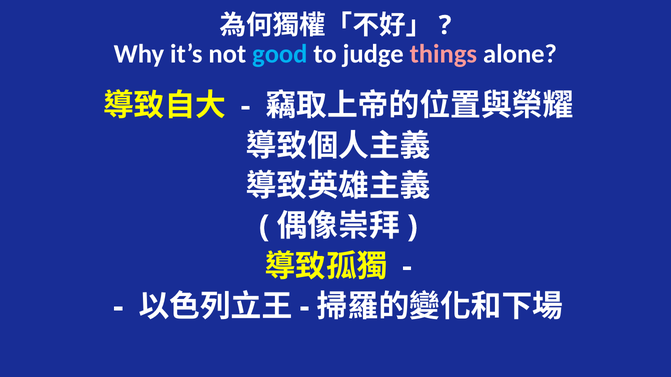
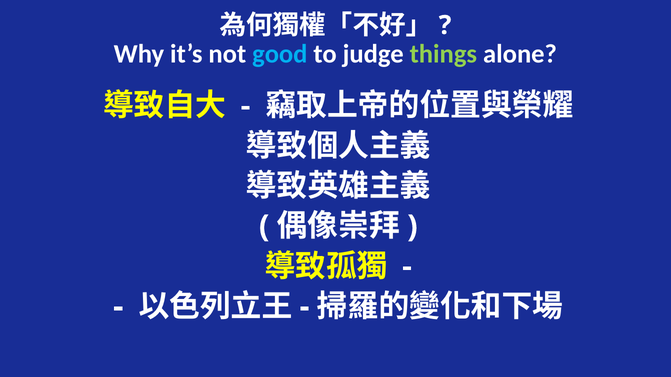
things colour: pink -> light green (443, 54)
